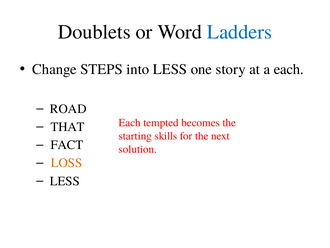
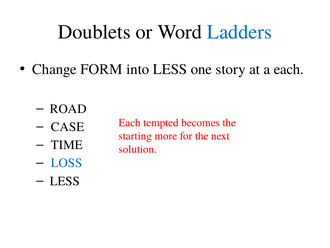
STEPS: STEPS -> FORM (101, 69)
THAT: THAT -> CASE (68, 127)
skills: skills -> more (166, 136)
FACT: FACT -> TIME (67, 145)
LOSS colour: orange -> blue (67, 163)
